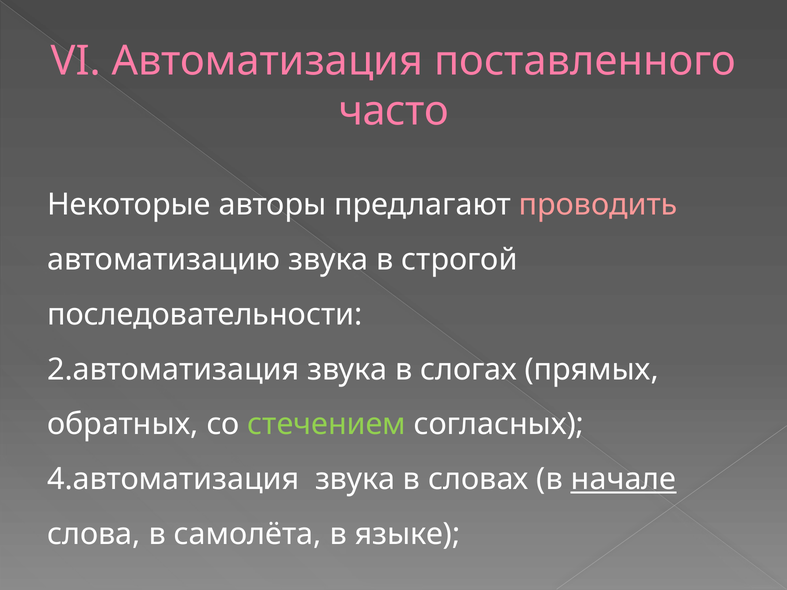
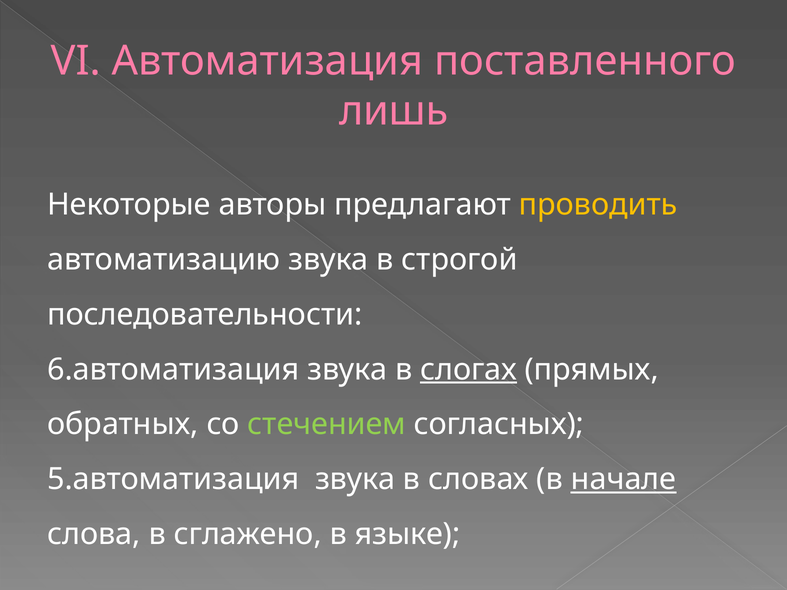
часто: часто -> лишь (394, 111)
проводить colour: pink -> yellow (598, 205)
2.автоматизация: 2.автоматизация -> 6.автоматизация (173, 370)
слогах underline: none -> present (469, 370)
4.автоматизация: 4.автоматизация -> 5.автоматизация (173, 480)
самолёта: самолёта -> сглажено (248, 534)
